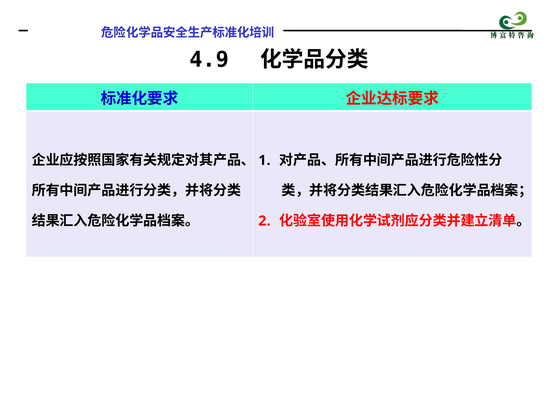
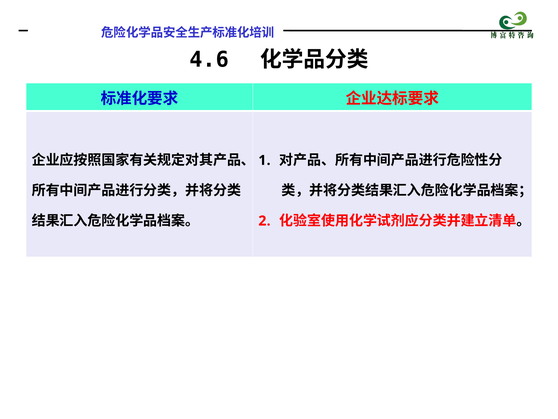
4.9: 4.9 -> 4.6 (209, 60)
